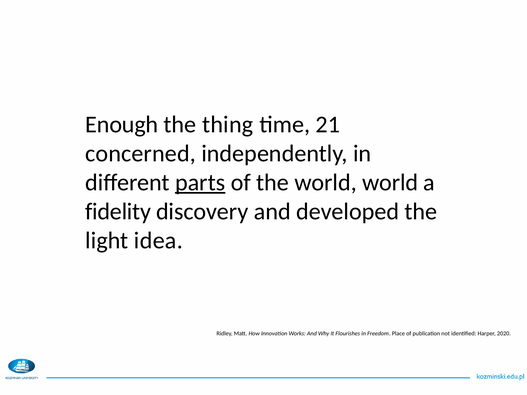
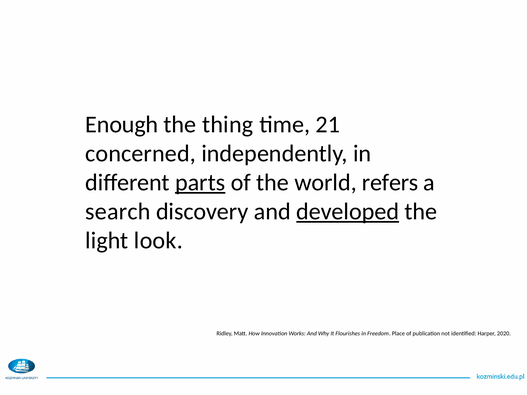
world world: world -> refers (390, 183)
fidelity: fidelity -> search (118, 212)
developed underline: none -> present (348, 212)
idea: idea -> look (158, 241)
